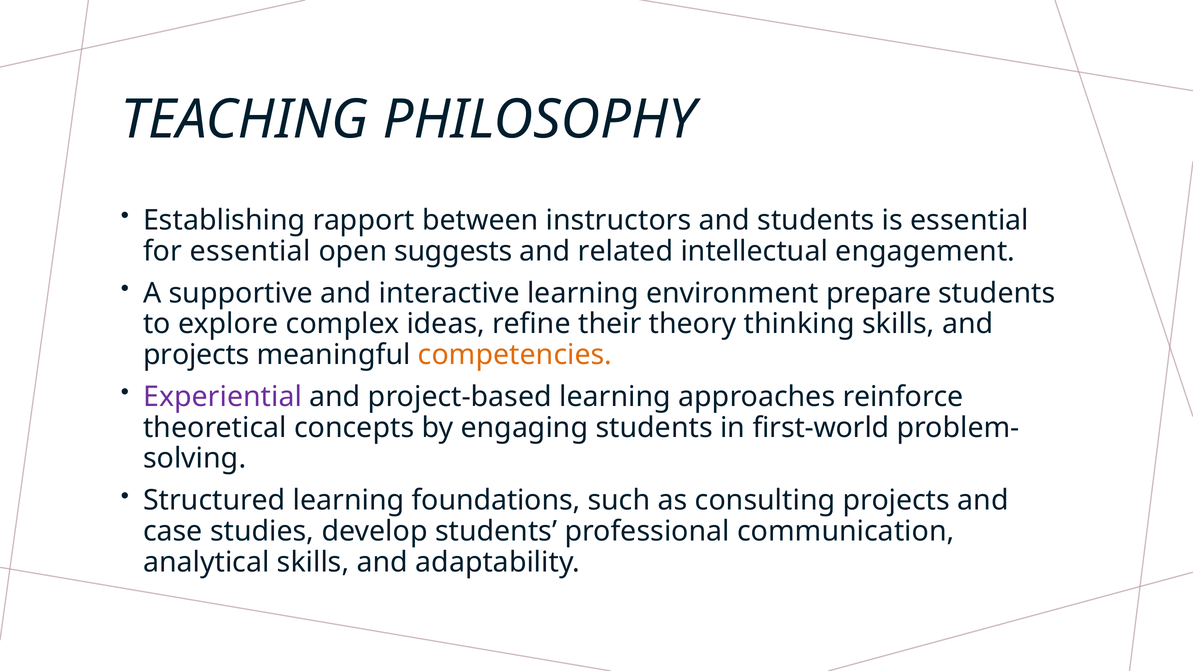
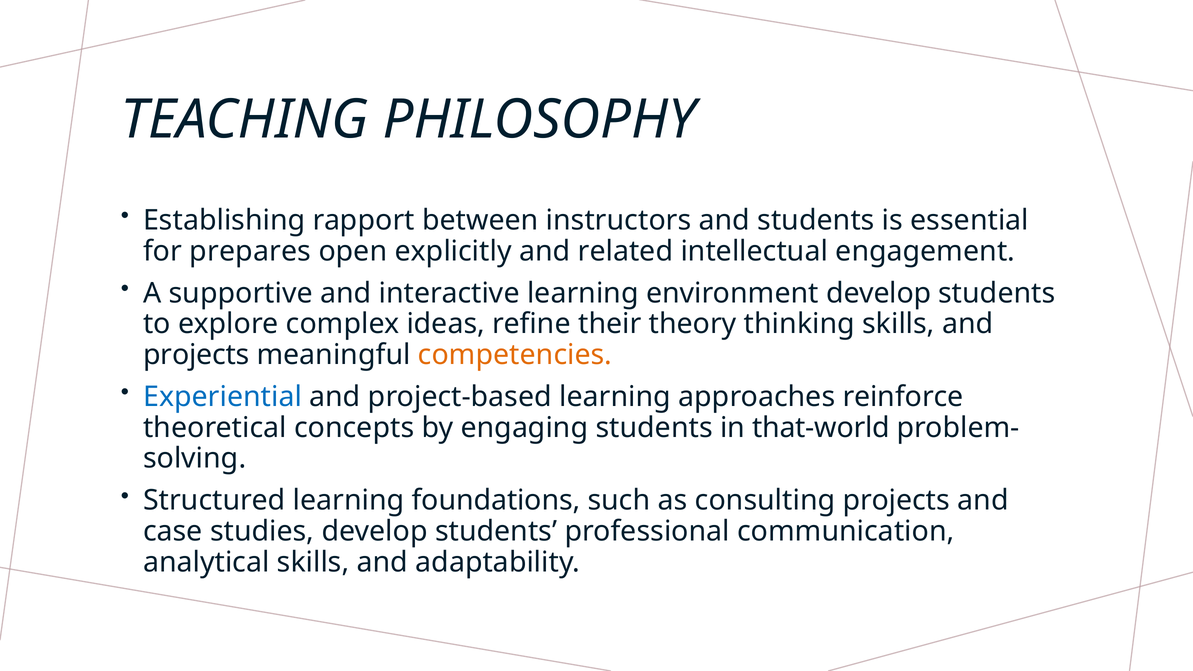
for essential: essential -> prepares (250, 251)
suggests: suggests -> explicitly (453, 251)
environment prepare: prepare -> develop (879, 293)
Experiential colour: purple -> blue (223, 397)
first-world: first-world -> that-world (821, 428)
